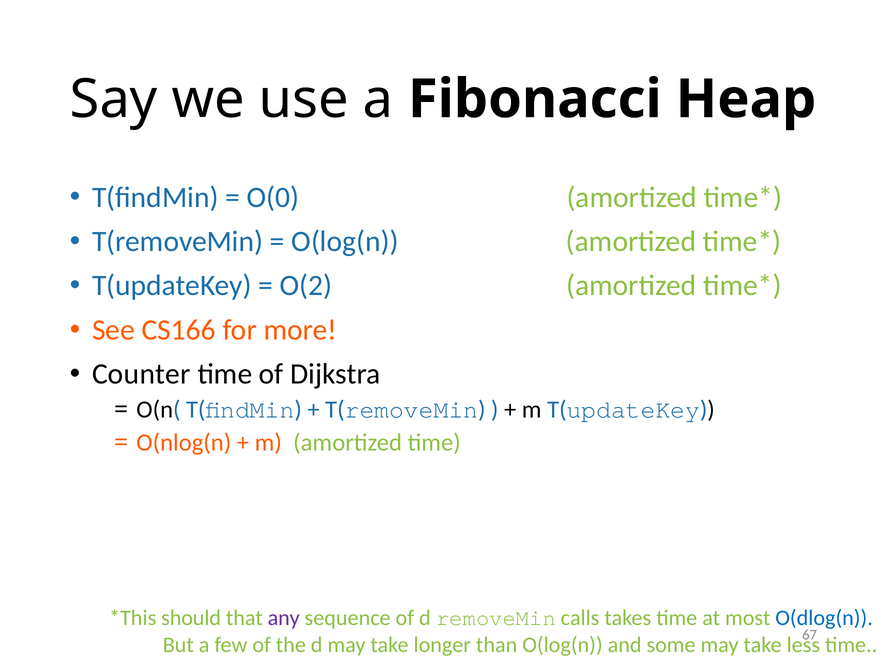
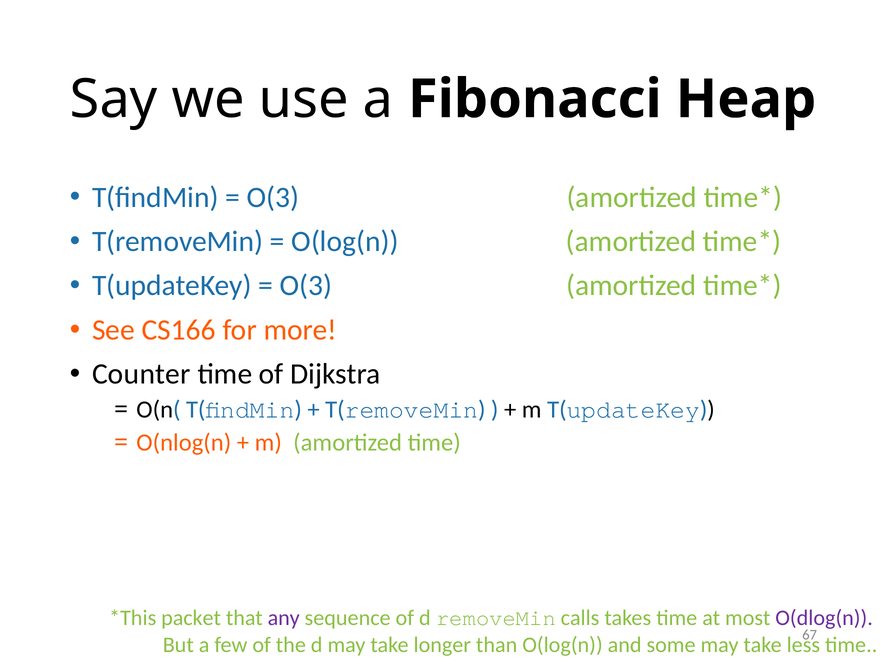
O(0: O(0 -> O(3 (273, 197)
O(2: O(2 -> O(3 (306, 286)
should: should -> packet (191, 618)
O(dlog(n colour: blue -> purple (824, 618)
